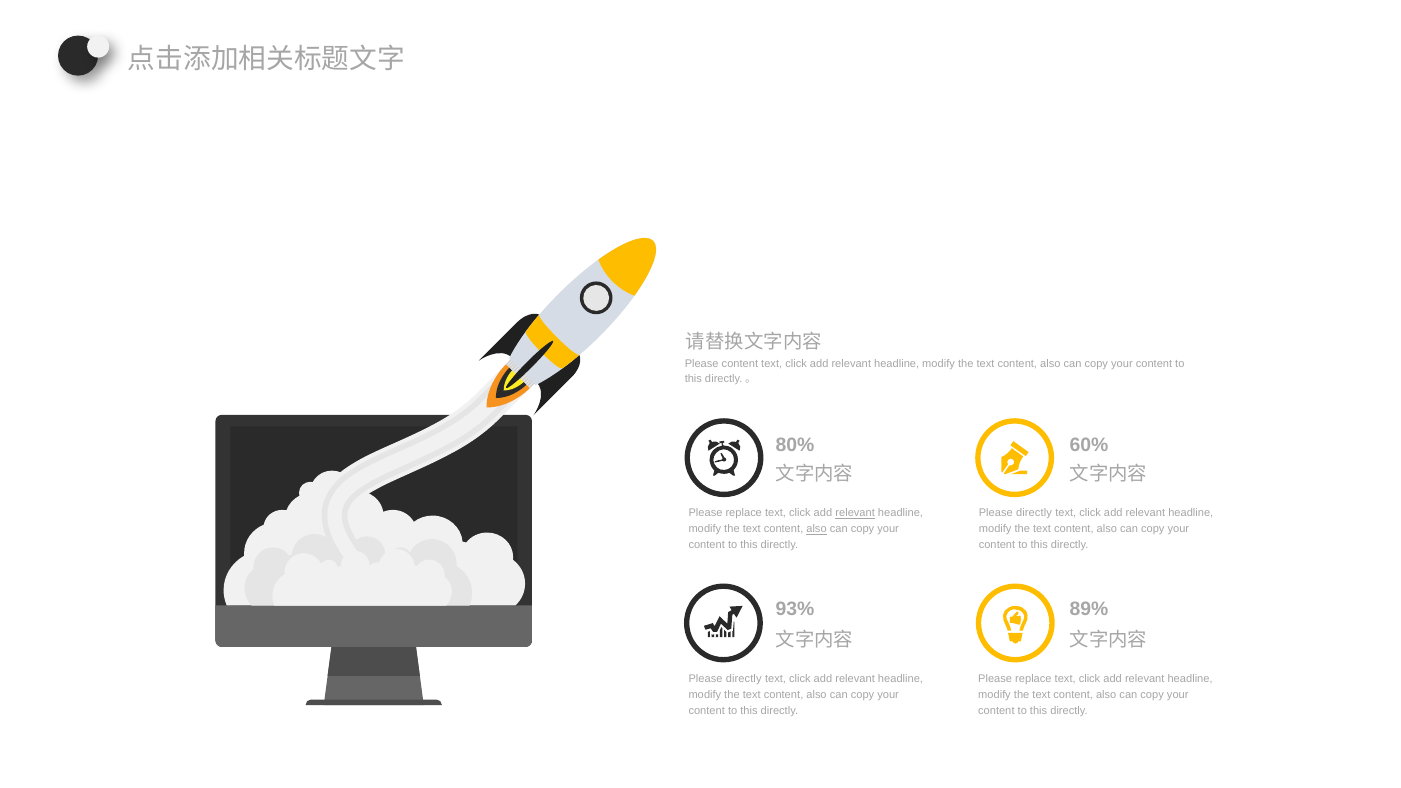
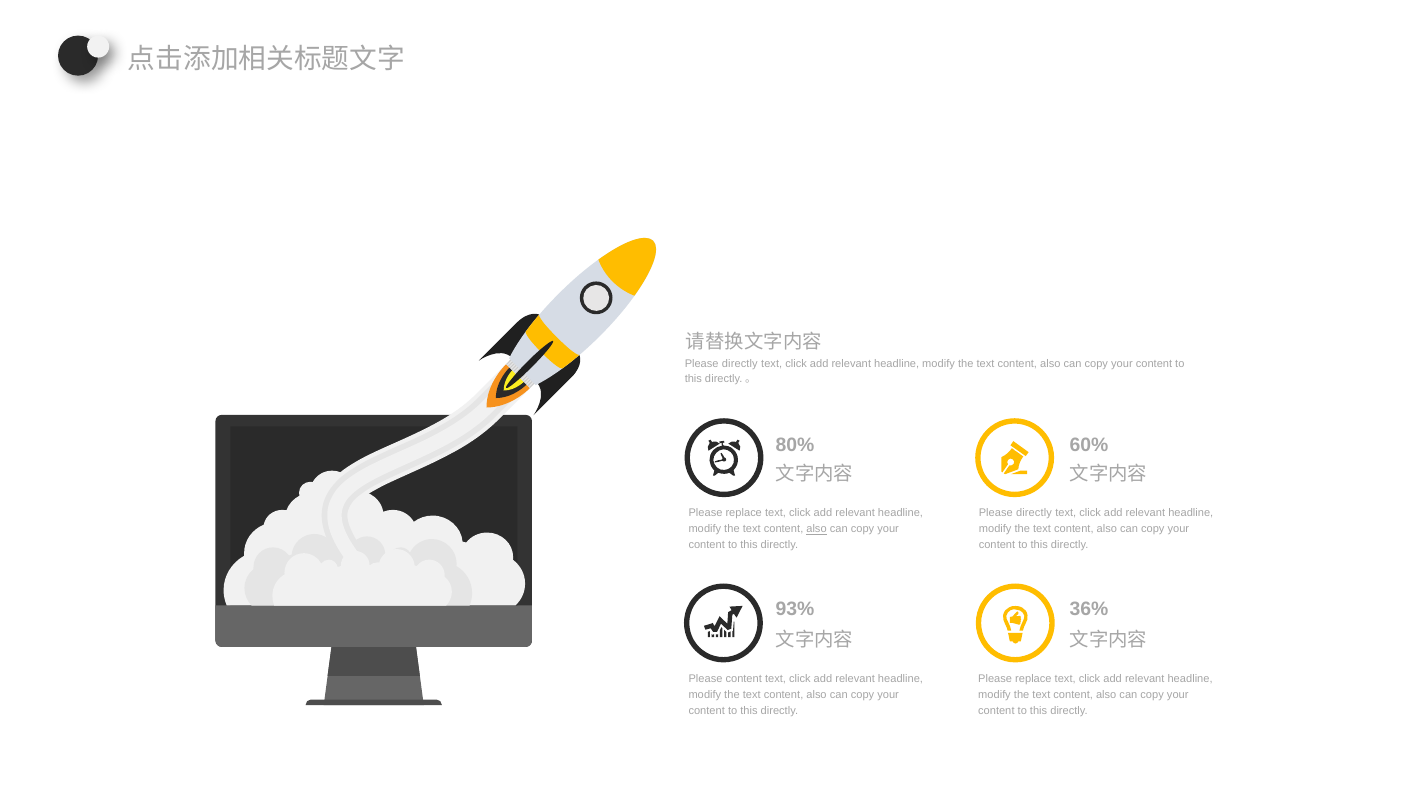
content: content -> directly (740, 363)
relevant underline: present -> none (855, 513)
89%: 89% -> 36% (1089, 609)
directly: directly -> content (744, 679)
